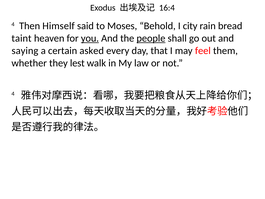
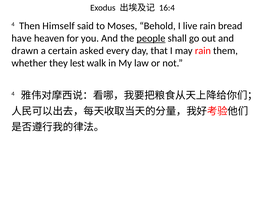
city: city -> live (190, 26)
taint: taint -> have (22, 38)
you underline: present -> none (90, 38)
saying: saying -> drawn (25, 51)
may feel: feel -> rain (203, 51)
